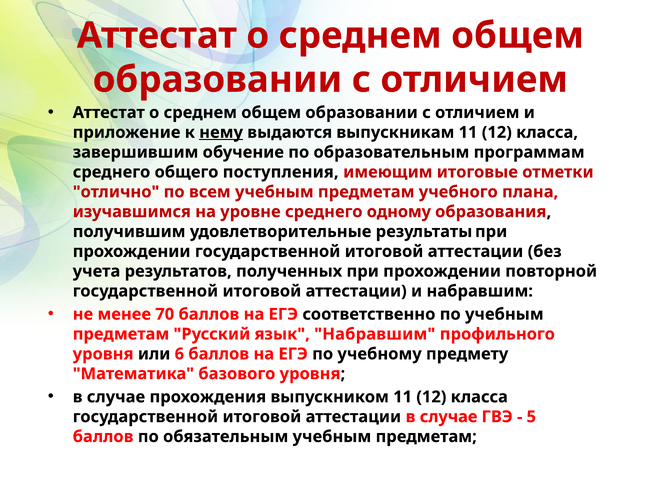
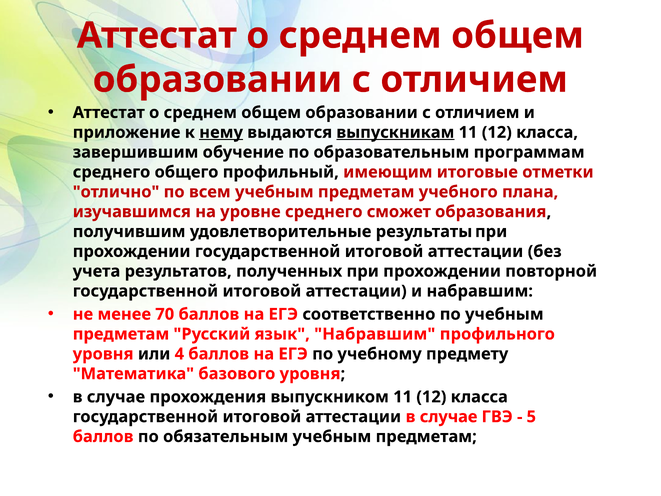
выпускникам underline: none -> present (395, 132)
поступления: поступления -> профильный (281, 172)
одному: одному -> сможет (399, 212)
6: 6 -> 4 (179, 354)
